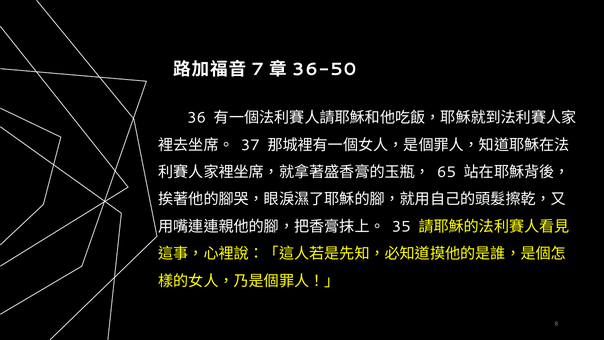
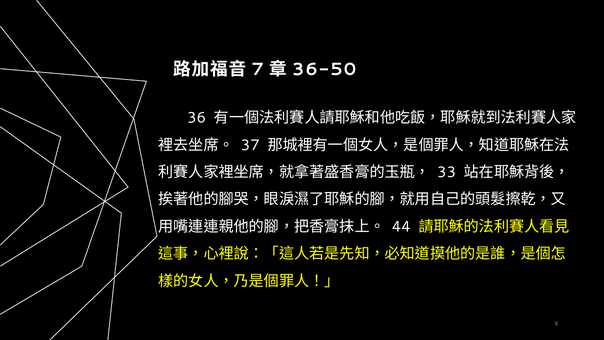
65: 65 -> 33 (447, 172)
35: 35 -> 44 (401, 227)
